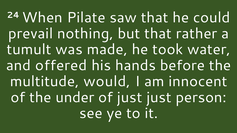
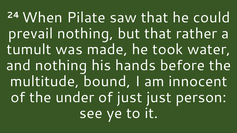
and offered: offered -> nothing (61, 66)
would: would -> bound (107, 82)
